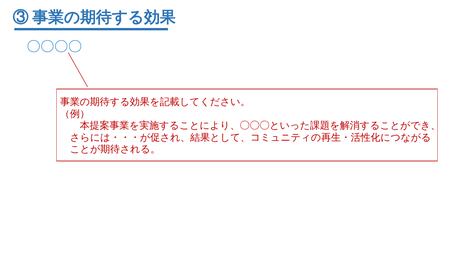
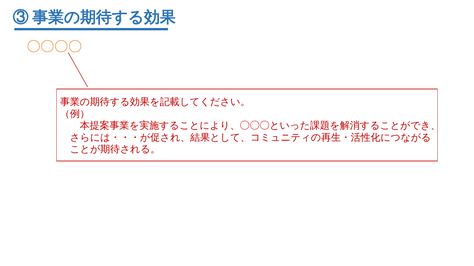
〇〇〇〇 colour: blue -> orange (54, 47)
